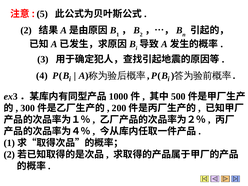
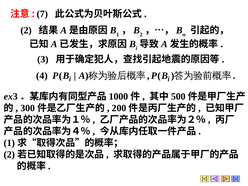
5: 5 -> 7 (42, 14)
